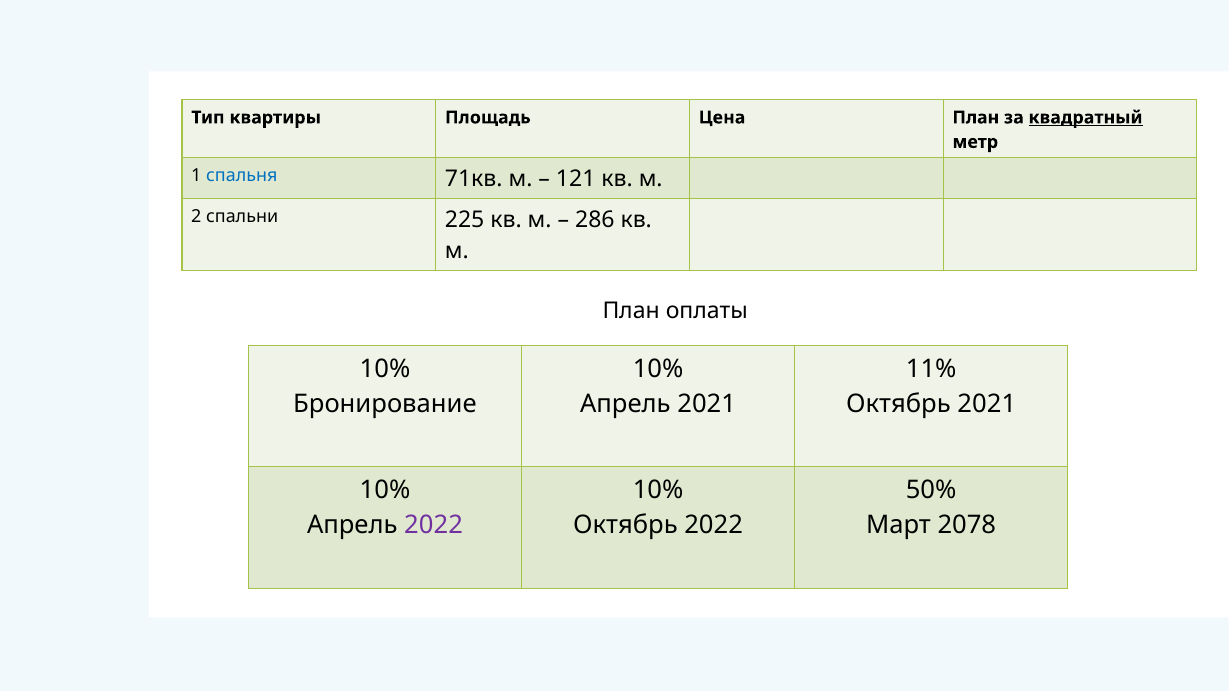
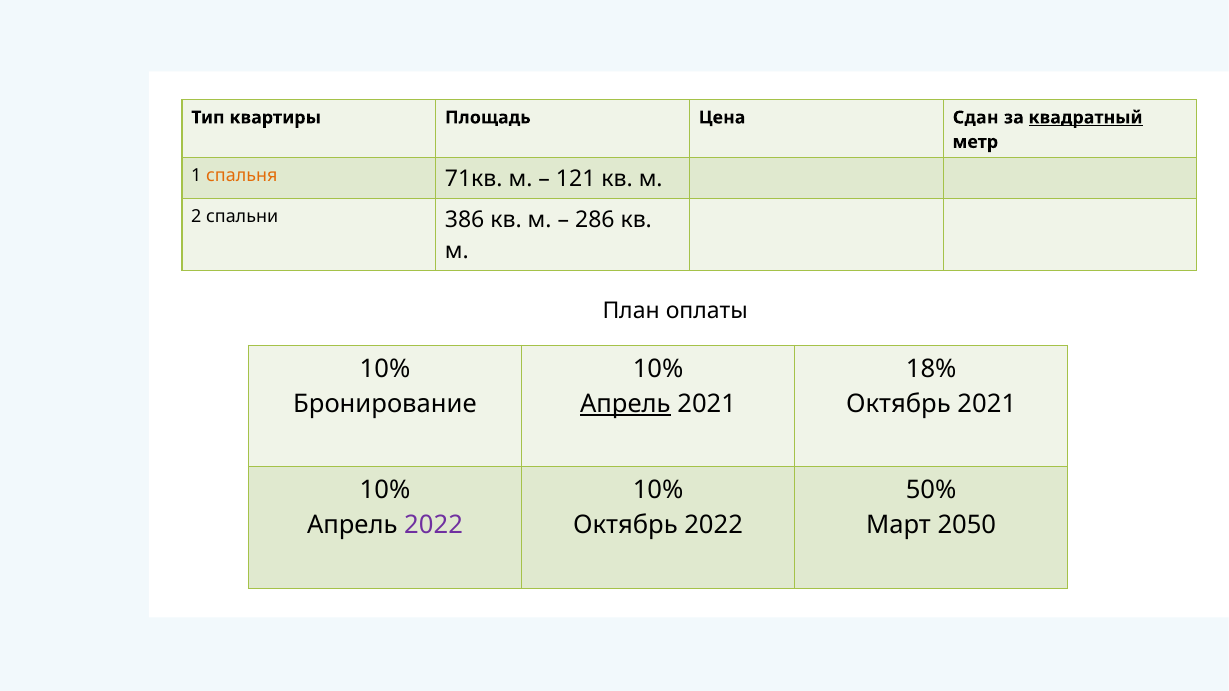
Цена План: План -> Сдан (976, 118)
спальня colour: blue -> orange (242, 176)
225: 225 -> 386 (465, 220)
11%: 11% -> 18% (931, 369)
Апрель underline: none -> present (625, 404)
2078: 2078 -> 2050 (967, 526)
